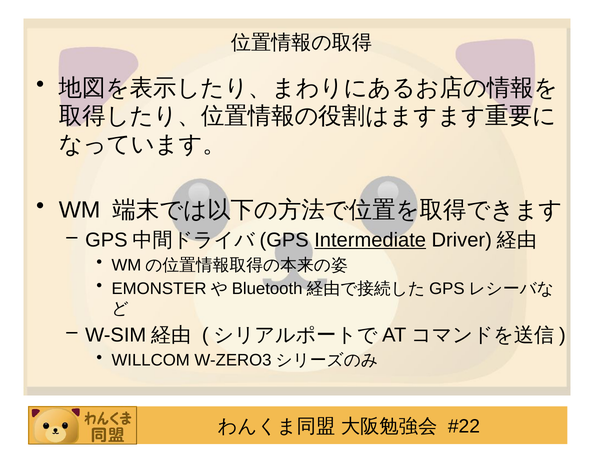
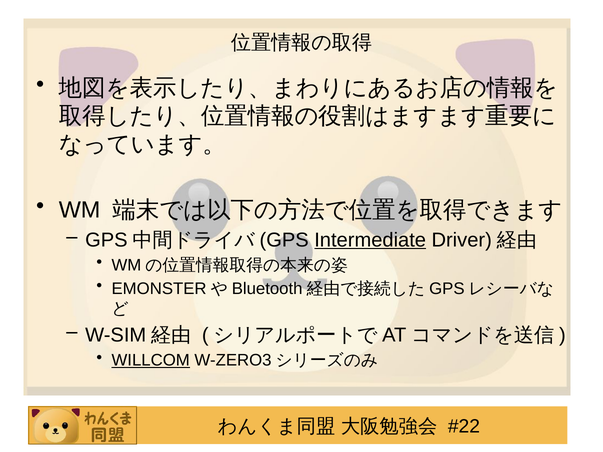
WILLCOM underline: none -> present (151, 360)
